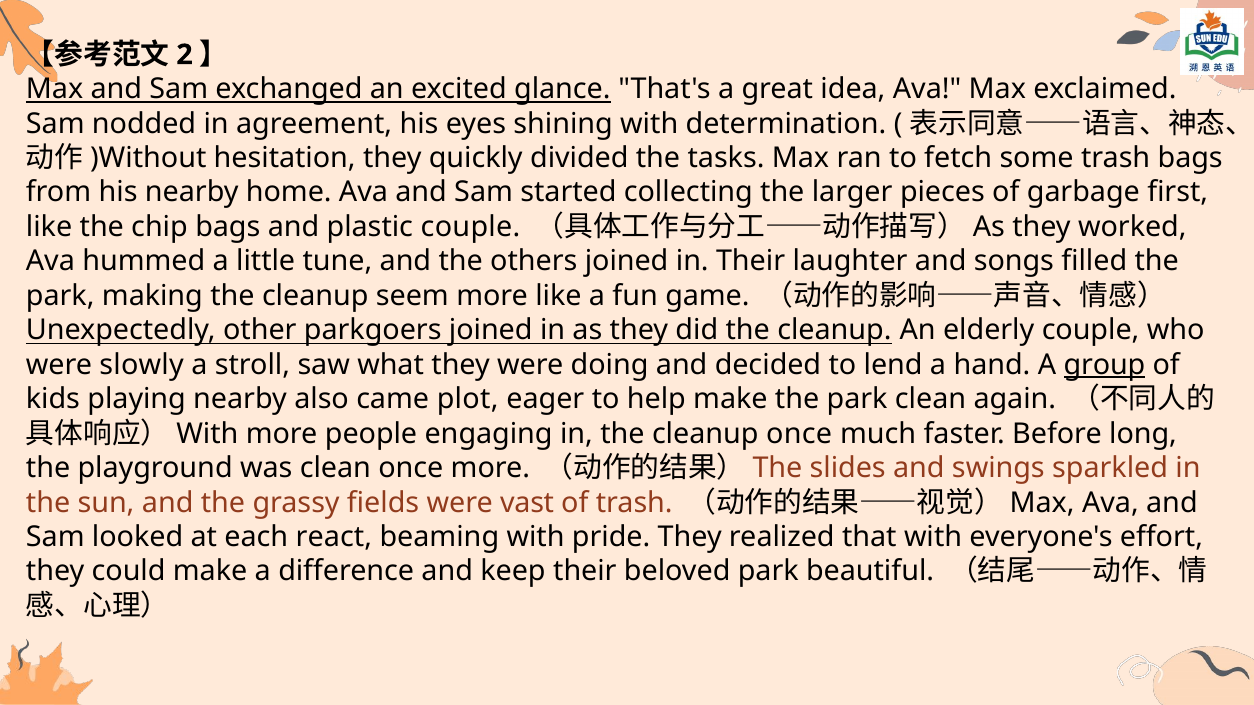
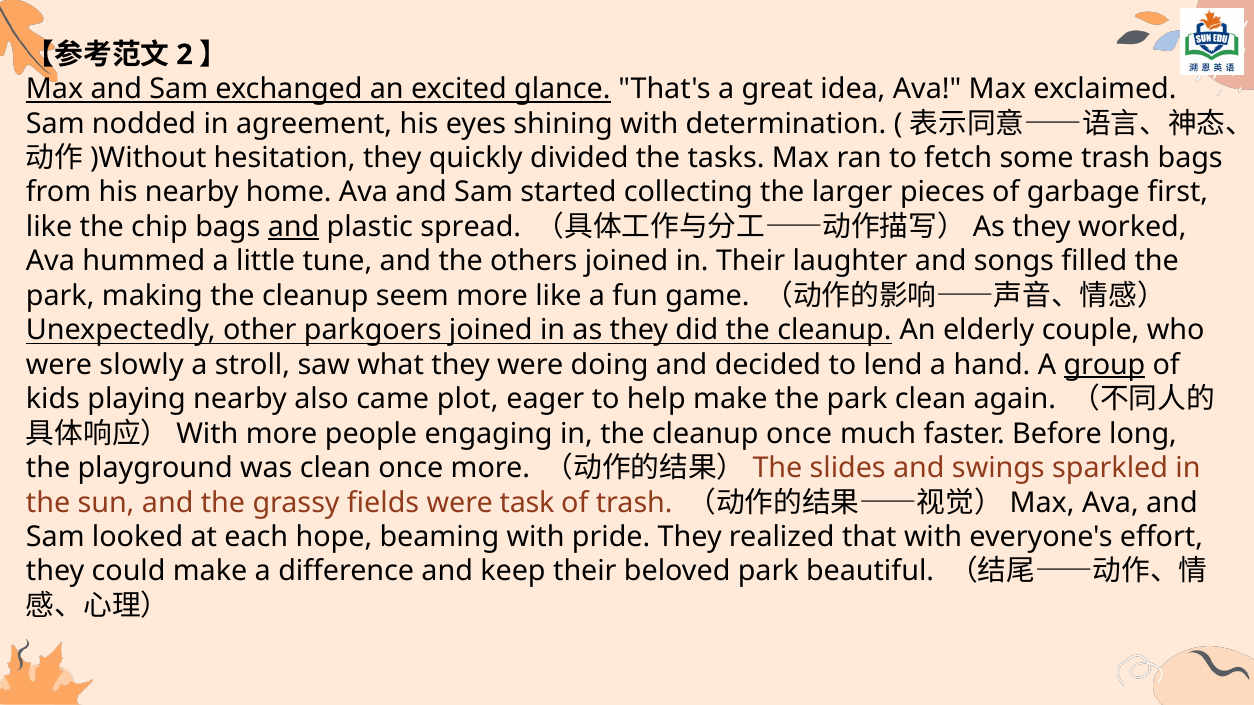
and underline: none -> present (294, 227)
plastic couple: couple -> spread (471, 227)
vast: vast -> task (527, 503)
react: react -> hope (334, 537)
